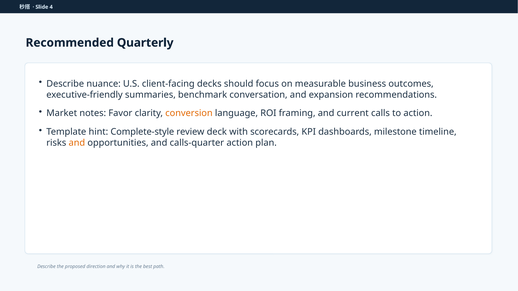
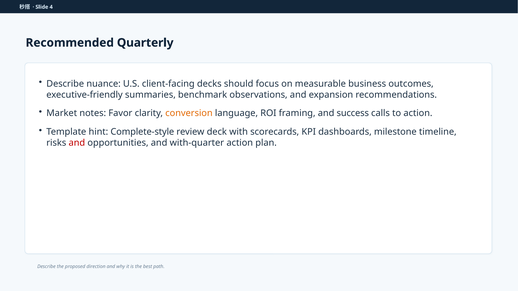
conversation: conversation -> observations (259, 95)
current: current -> success (353, 113)
and colour: orange -> red (77, 143)
calls-quarter: calls-quarter -> with-quarter (197, 143)
